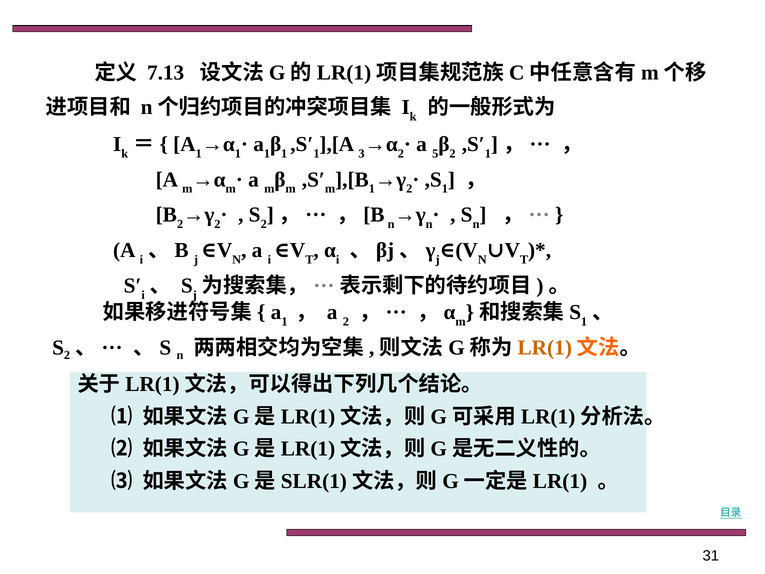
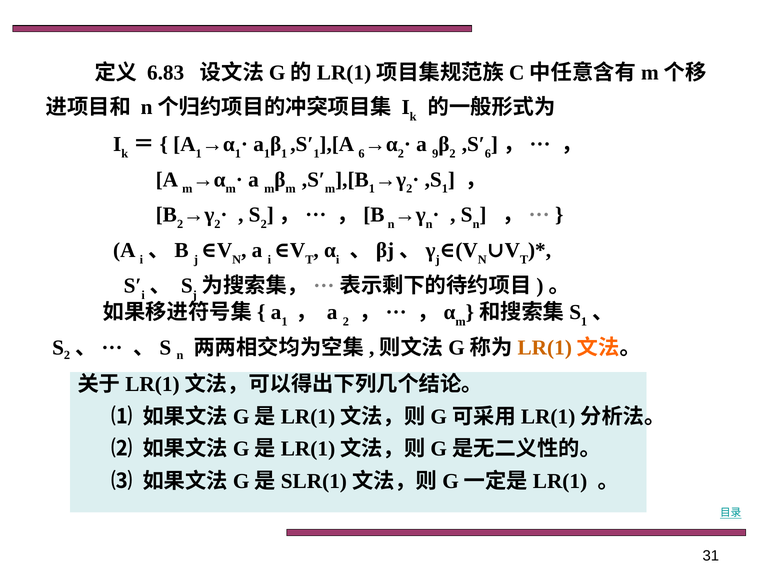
7.13: 7.13 -> 6.83 (166, 73)
3: 3 -> 6 (362, 153)
5: 5 -> 9 (435, 153)
1: 1 -> 6 (488, 153)
